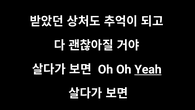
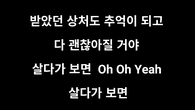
Yeah underline: present -> none (148, 69)
